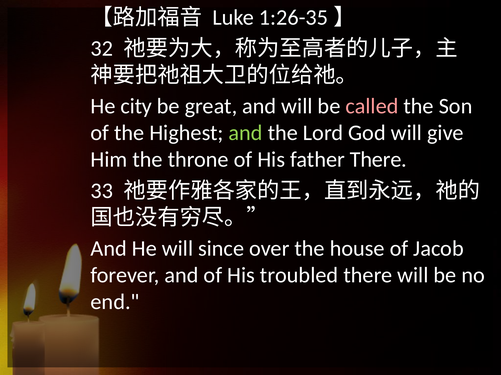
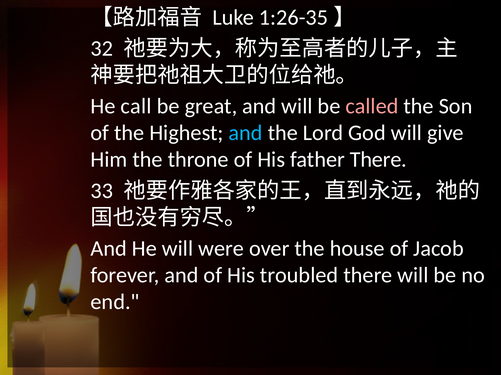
city: city -> call (136, 107)
and colour: light green -> light blue (246, 133)
since: since -> were (221, 249)
